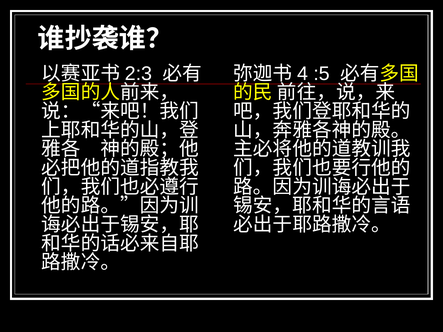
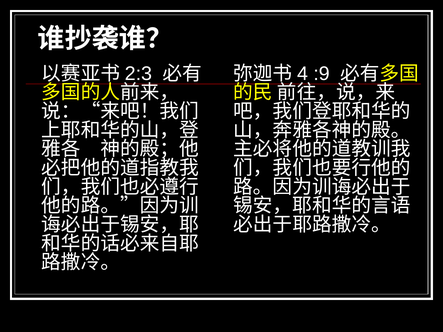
:5: :5 -> :9 (322, 74)
